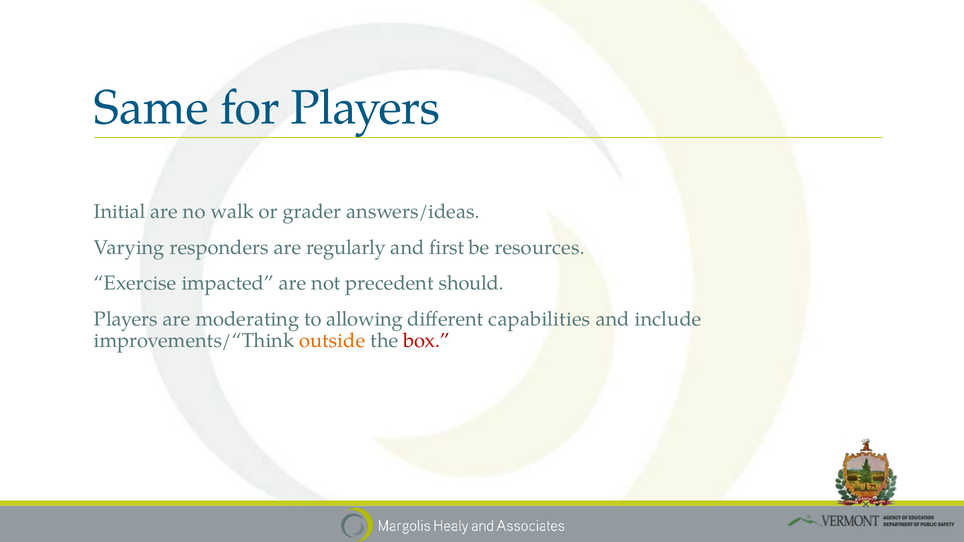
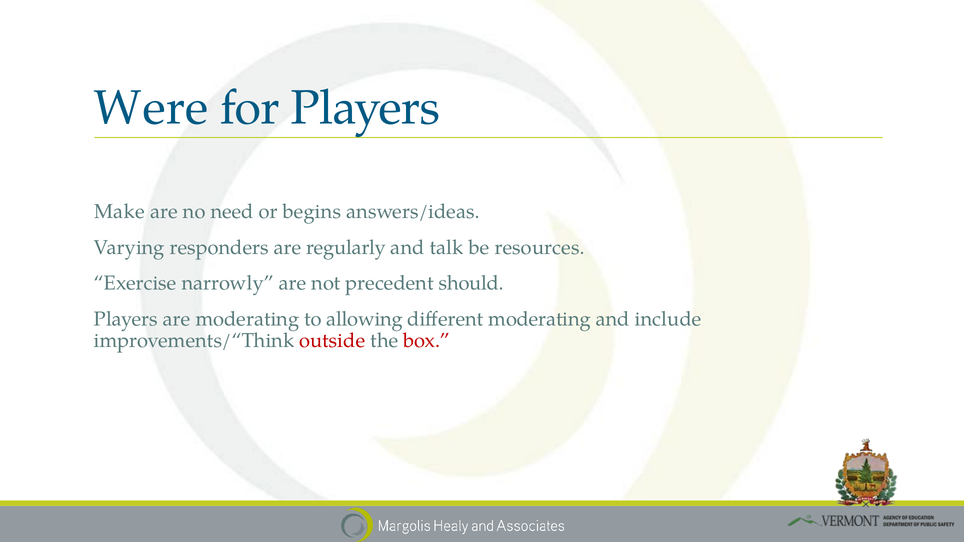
Same: Same -> Were (151, 108)
Initial: Initial -> Make (119, 212)
walk: walk -> need (232, 212)
grader: grader -> begins (312, 212)
first: first -> talk (447, 248)
impacted: impacted -> narrowly (228, 283)
different capabilities: capabilities -> moderating (540, 319)
outside colour: orange -> red (332, 341)
